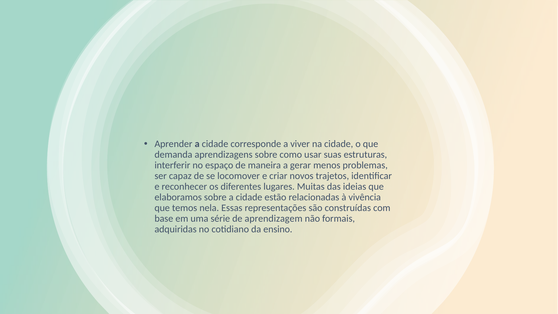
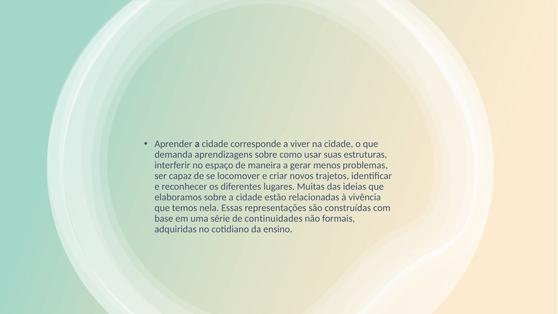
aprendizagem: aprendizagem -> continuidades (274, 219)
